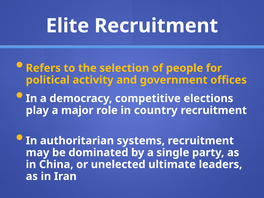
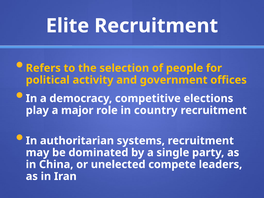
ultimate: ultimate -> compete (172, 164)
